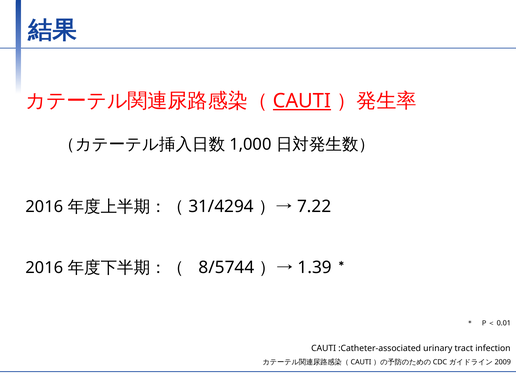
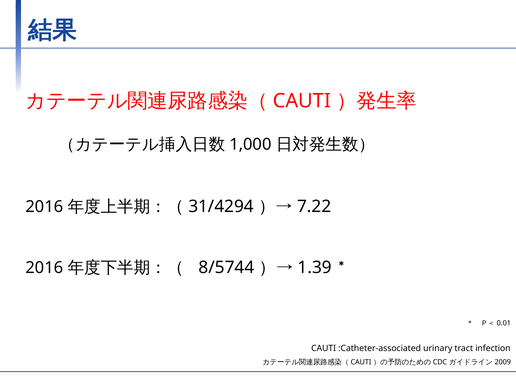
CAUTI underline: present -> none (302, 101)
